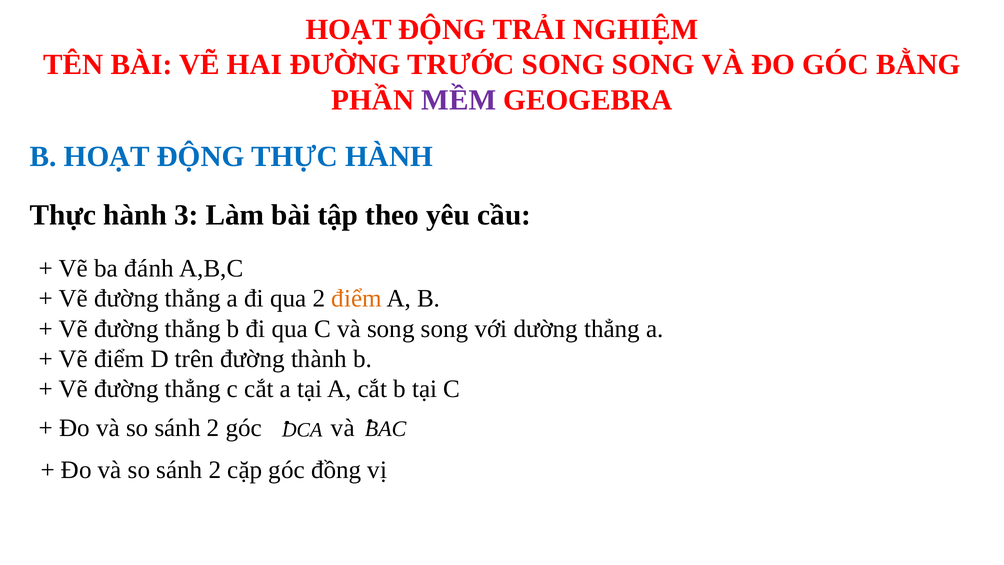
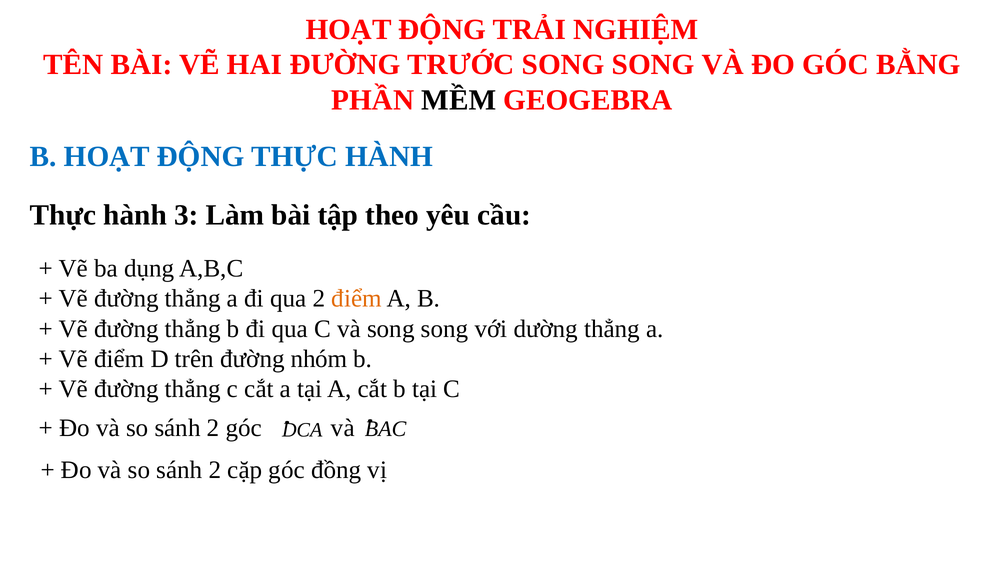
MỀM colour: purple -> black (459, 100)
đánh: đánh -> dụng (149, 268)
thành: thành -> nhóm (319, 359)
